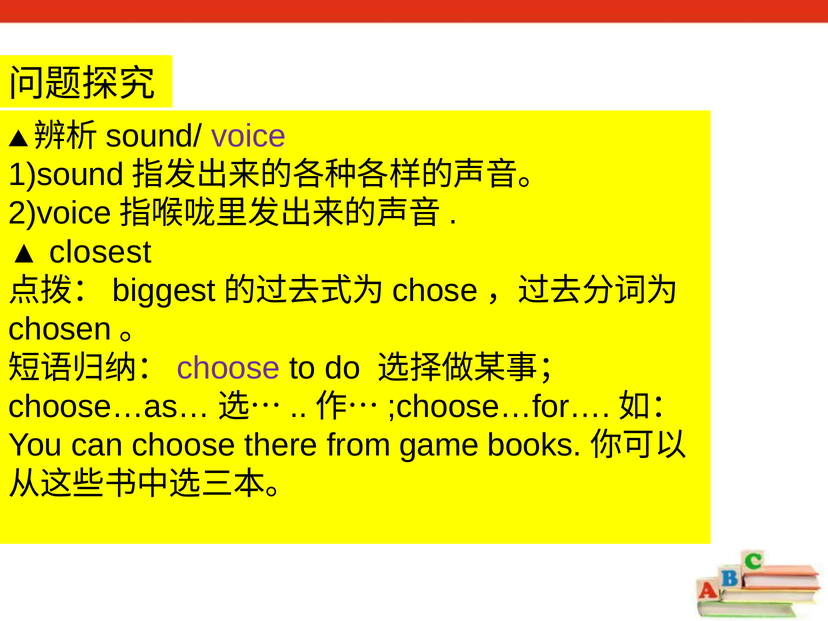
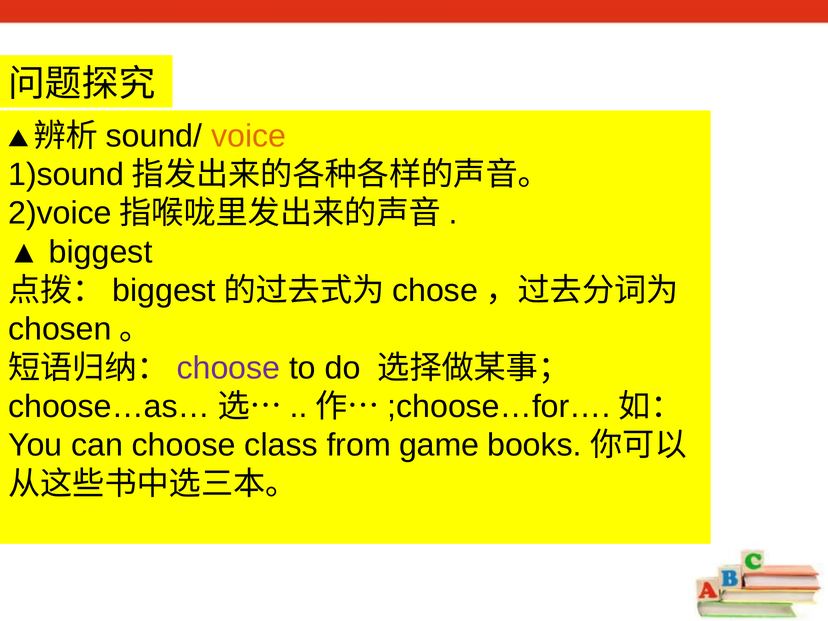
voice colour: purple -> orange (249, 136)
closest: closest -> biggest (101, 252)
there: there -> class (281, 445)
